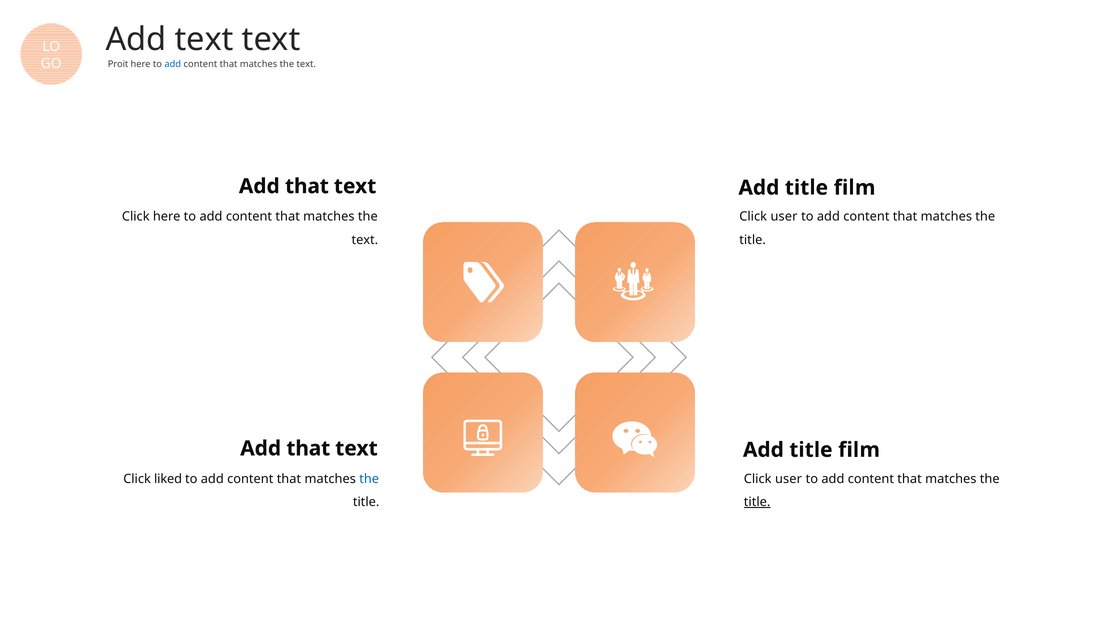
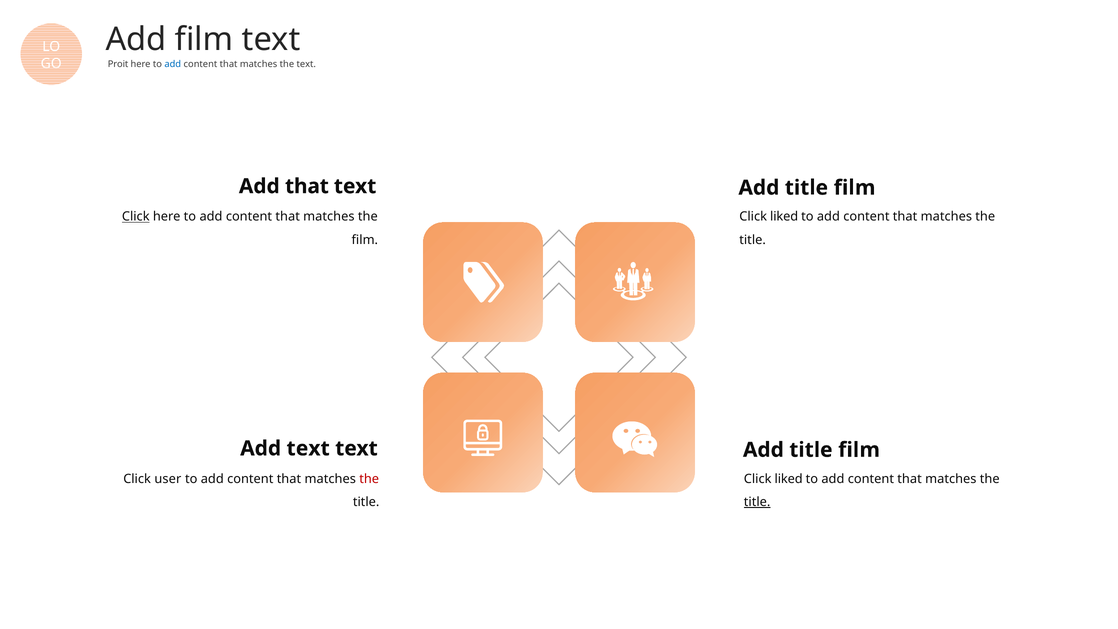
Add text: text -> film (204, 40)
Click underline: none -> present (136, 217)
user: user -> liked (784, 217)
text: text -> film (365, 240)
that: that -> text (308, 448)
liked: liked -> user (168, 479)
the colour: blue -> red (369, 479)
user: user -> liked (789, 479)
